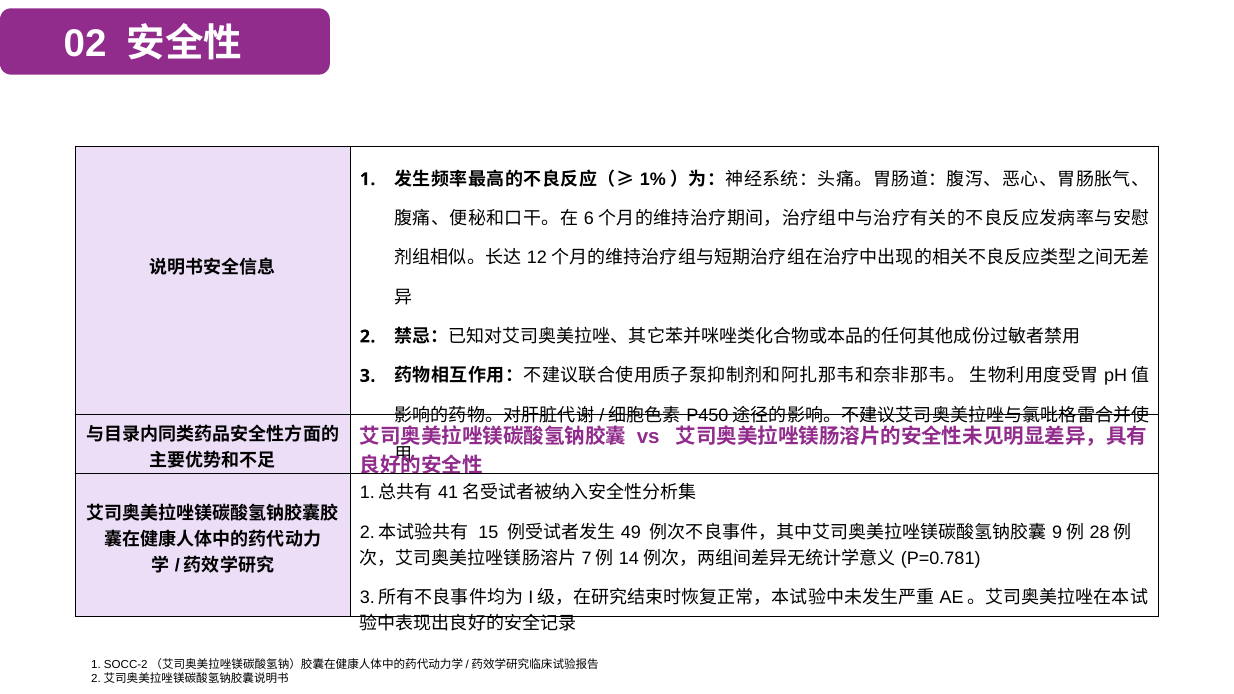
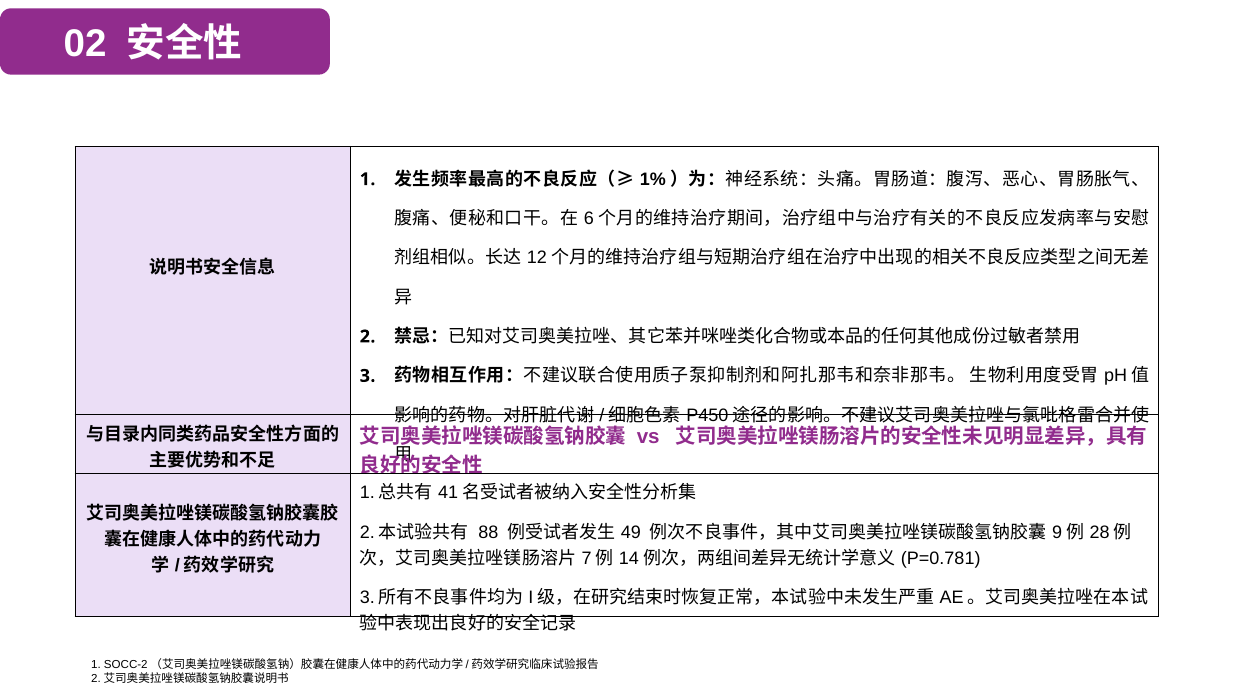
15: 15 -> 88 (488, 532)
